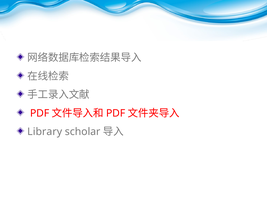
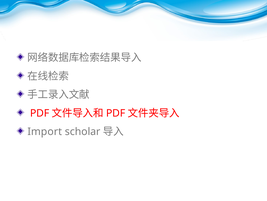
Library: Library -> Import (45, 131)
